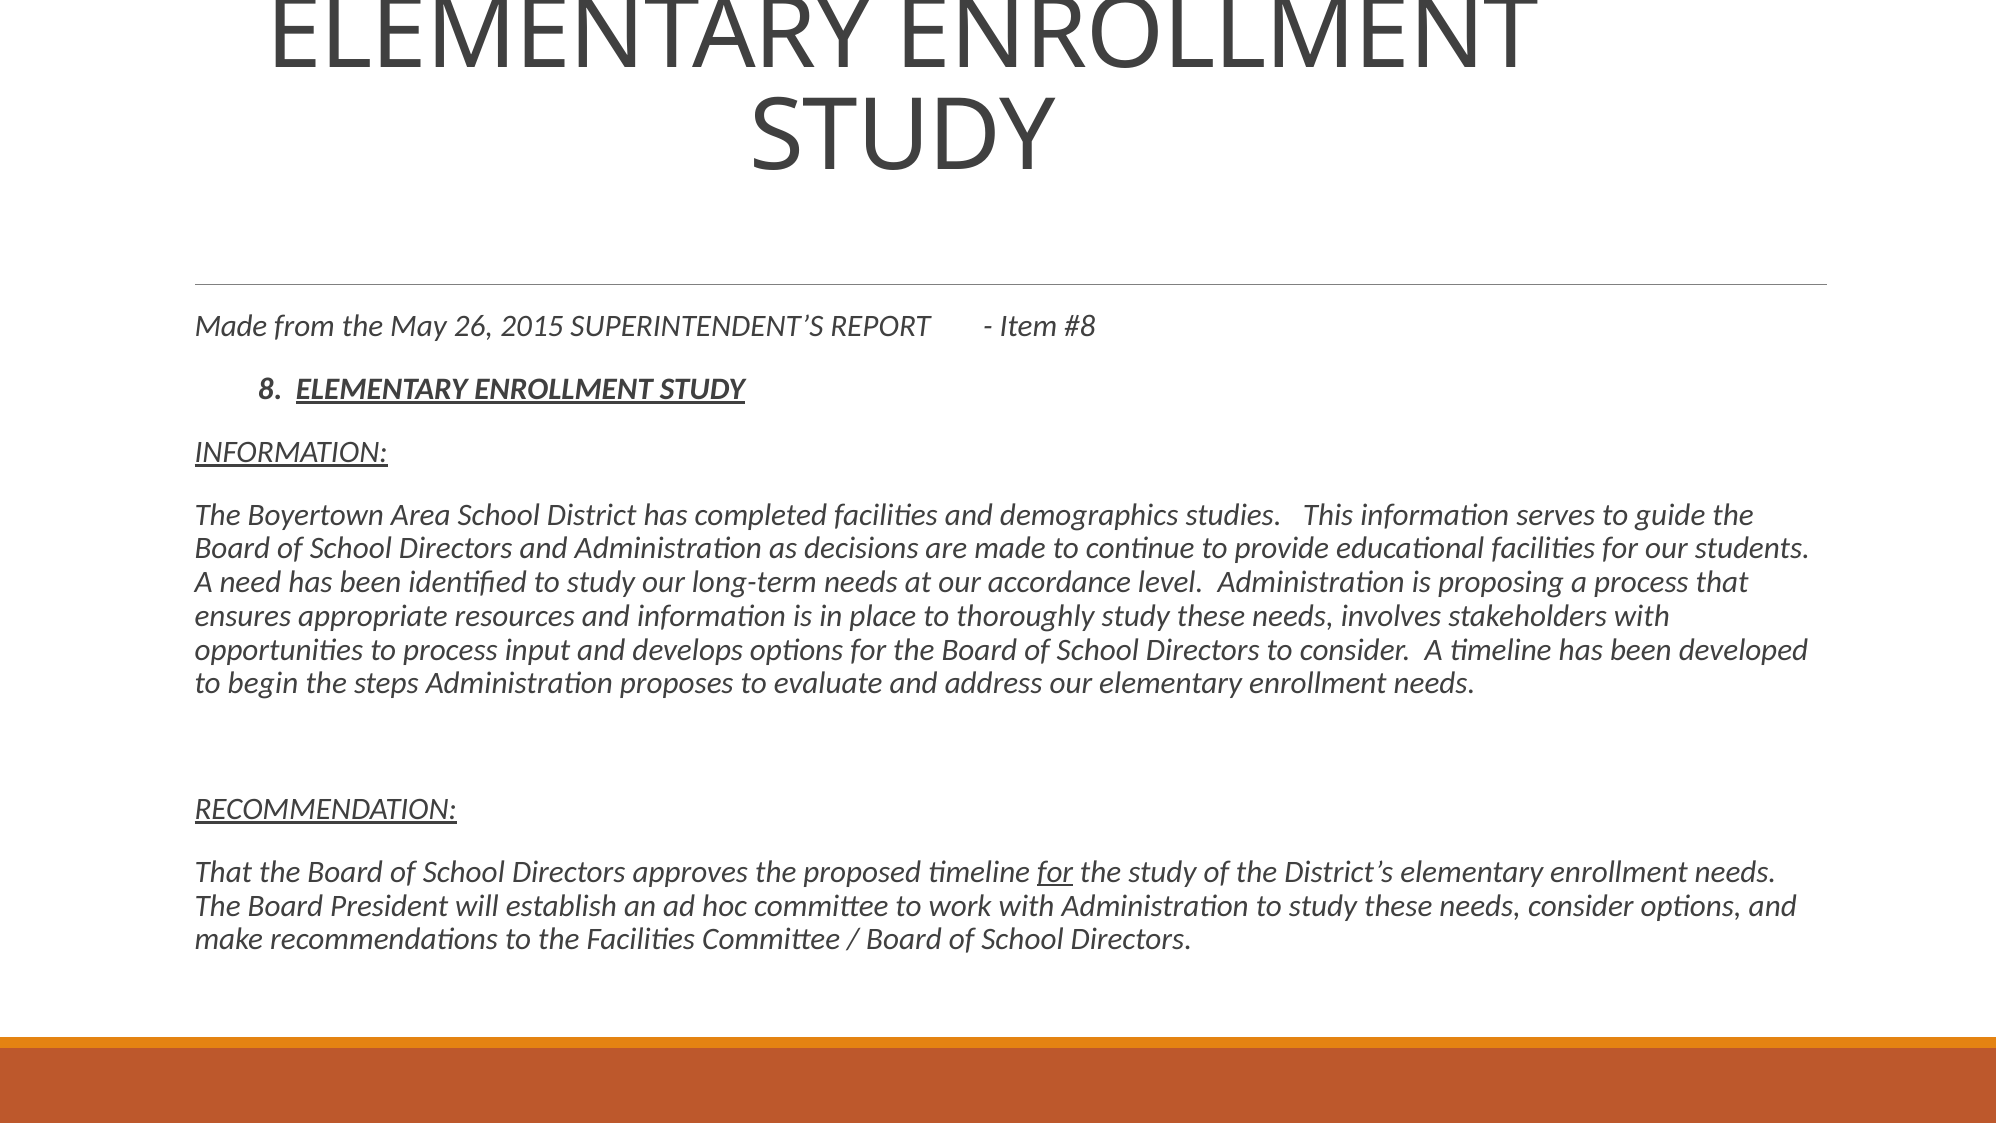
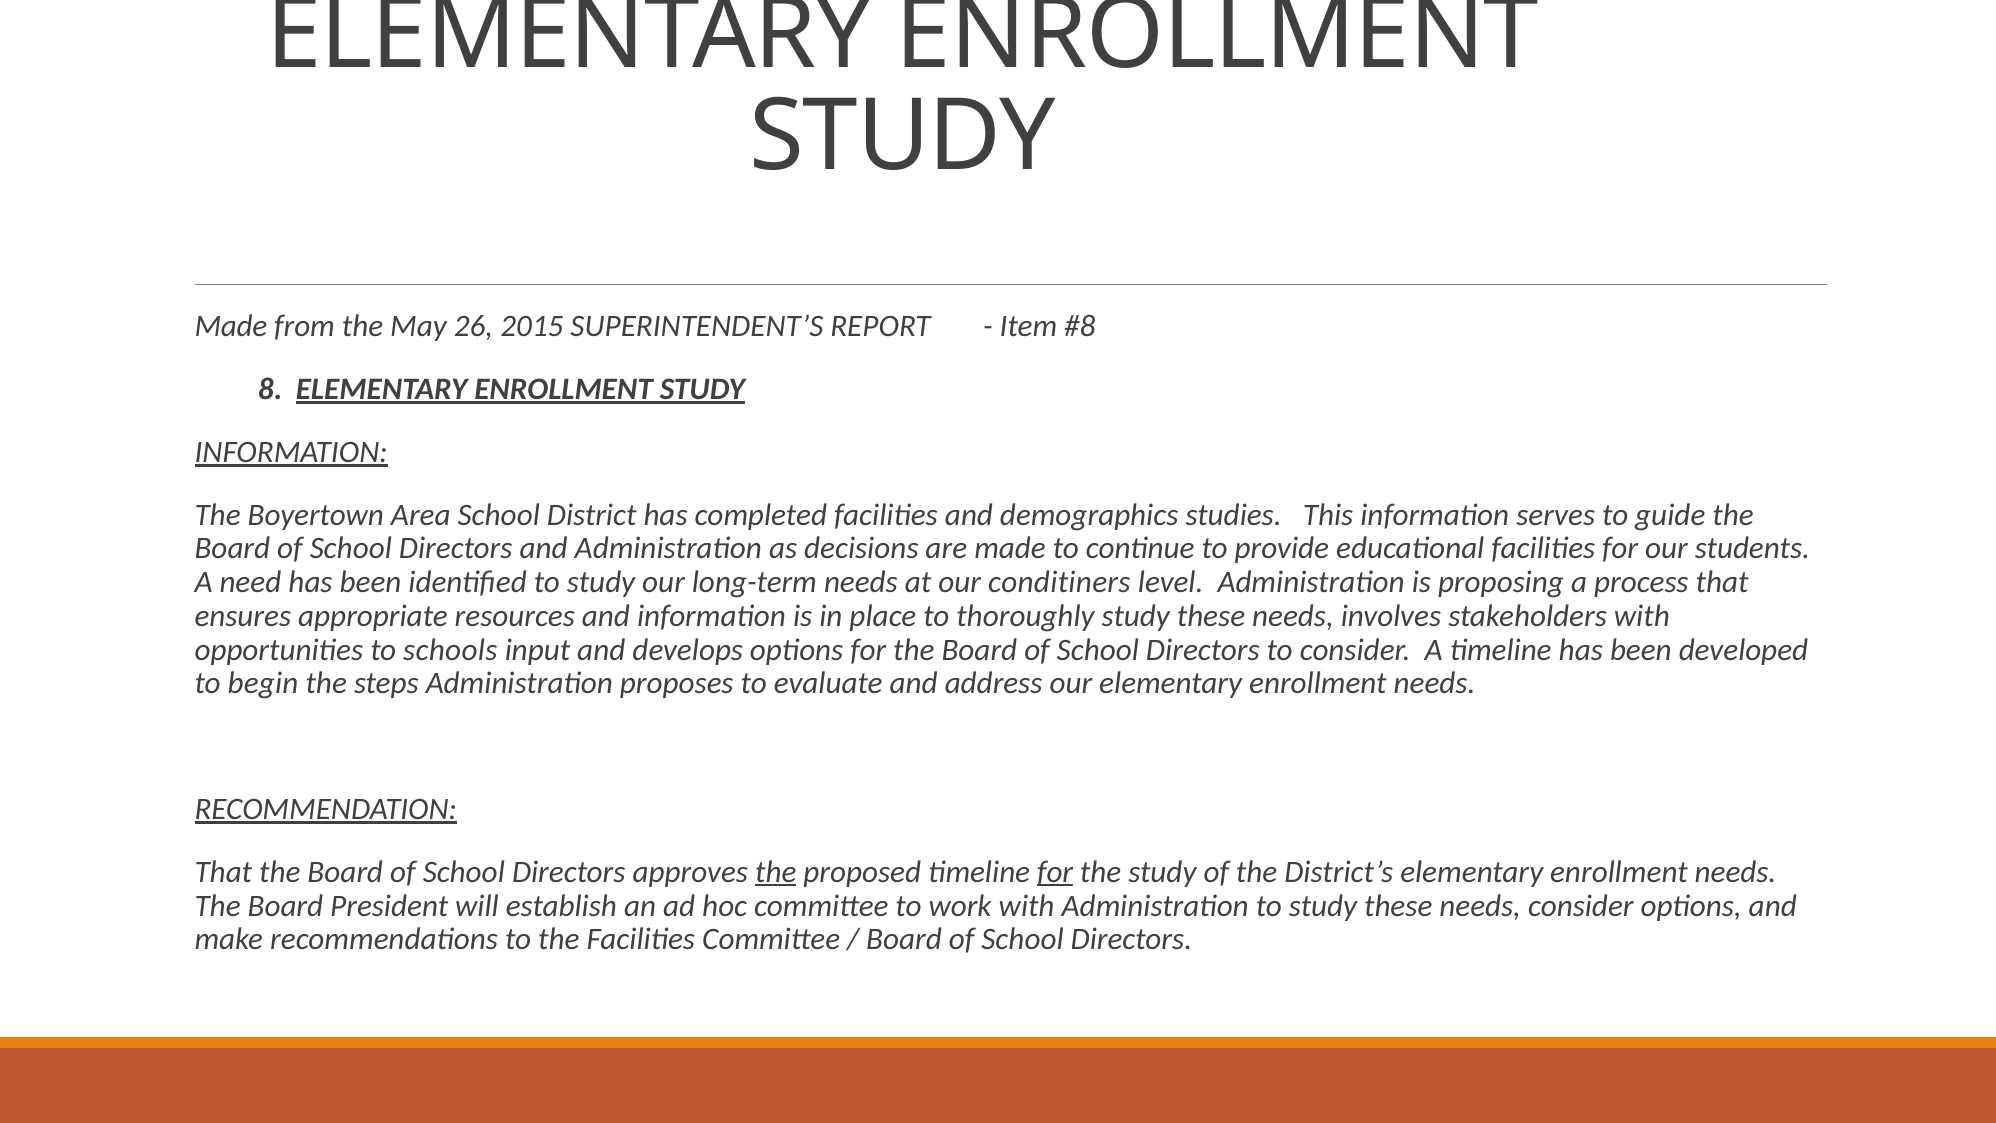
accordance: accordance -> conditiners (1059, 582)
to process: process -> schools (450, 650)
the underline: none -> present (776, 872)
